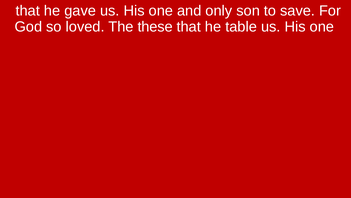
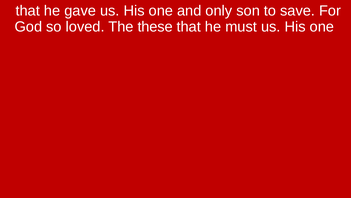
table: table -> must (241, 27)
